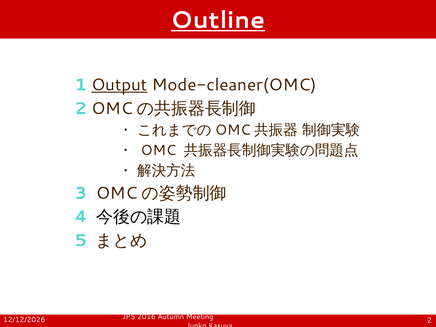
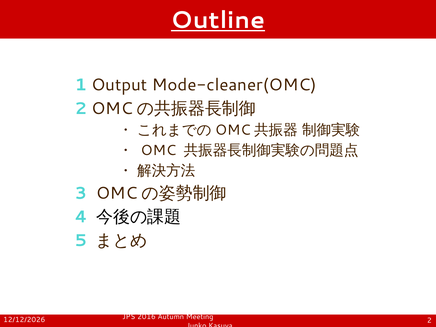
Output underline: present -> none (119, 85)
